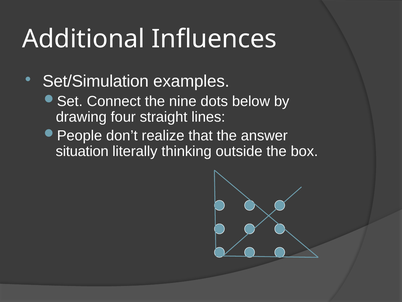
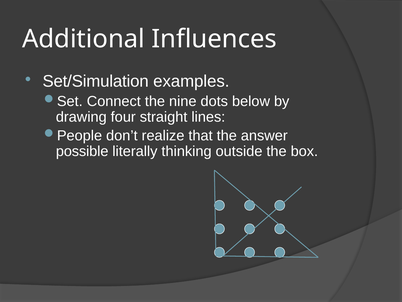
situation: situation -> possible (82, 151)
